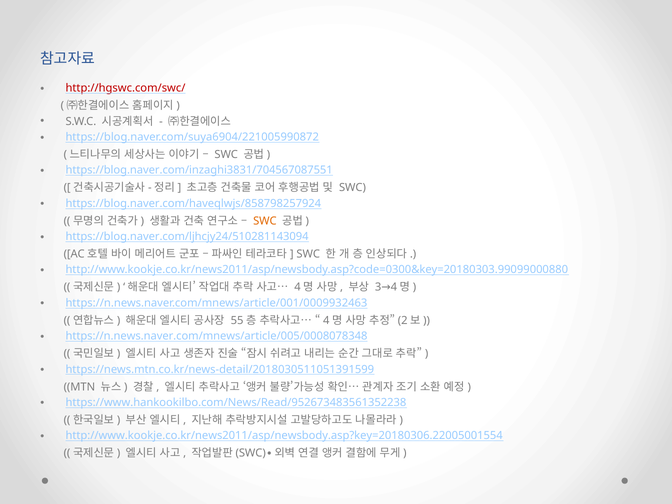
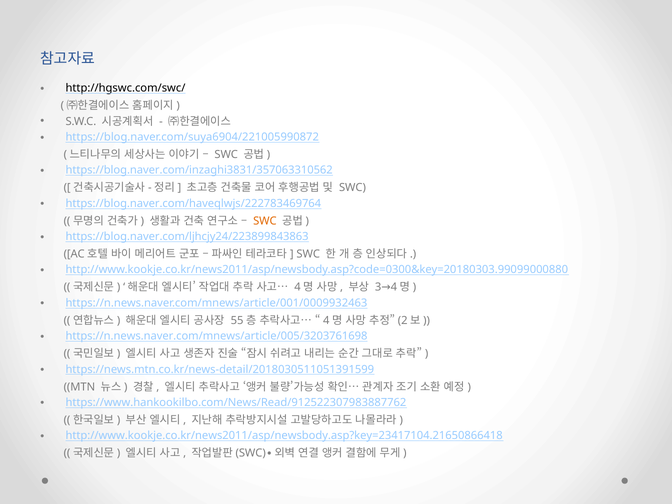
http://hgswc.com/swc/ colour: red -> black (125, 88)
https://blog.naver.com/inzaghi3831/704567087551: https://blog.naver.com/inzaghi3831/704567087551 -> https://blog.naver.com/inzaghi3831/357063310562 (199, 170)
https://blog.naver.com/haveqlwjs/858798257924: https://blog.naver.com/haveqlwjs/858798257924 -> https://blog.naver.com/haveqlwjs/222783469764 (193, 203)
https://blog.naver.com/ljhcjy24/510281143094: https://blog.naver.com/ljhcjy24/510281143094 -> https://blog.naver.com/ljhcjy24/223899843863 (187, 237)
https://n.news.naver.com/mnews/article/005/0008078348: https://n.news.naver.com/mnews/article/005/0008078348 -> https://n.news.naver.com/mnews/article/005/3203761698 (216, 336)
https://www.hankookilbo.com/News/Read/952673483561352238: https://www.hankookilbo.com/News/Read/952673483561352238 -> https://www.hankookilbo.com/News/Read/912522307983887762 (236, 402)
http://www.kookje.co.kr/news2011/asp/newsbody.asp?key=20180306.22005001554: http://www.kookje.co.kr/news2011/asp/newsbody.asp?key=20180306.22005001554 -> http://www.kookje.co.kr/news2011/asp/newsbody.asp?key=23417104.21650866418 (284, 436)
